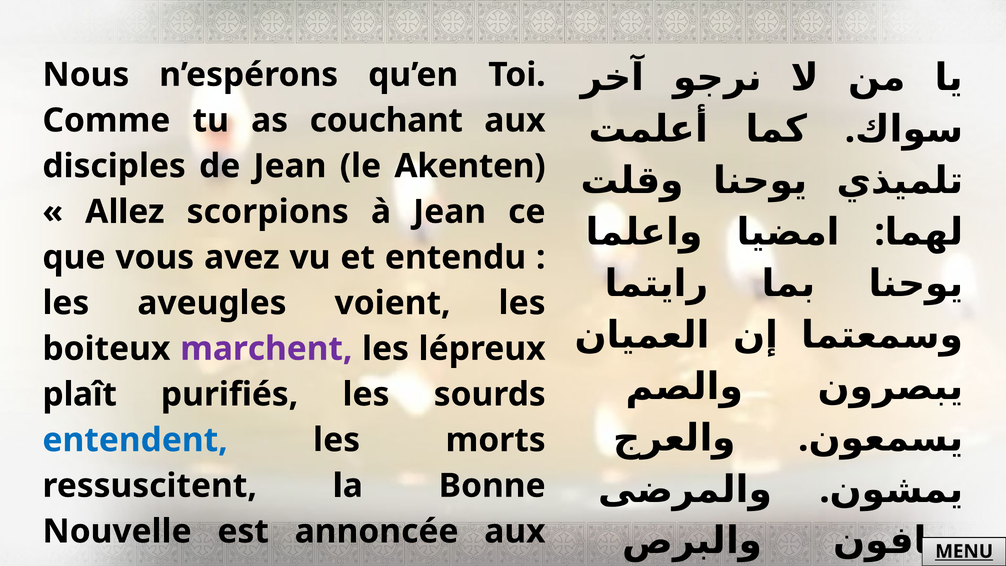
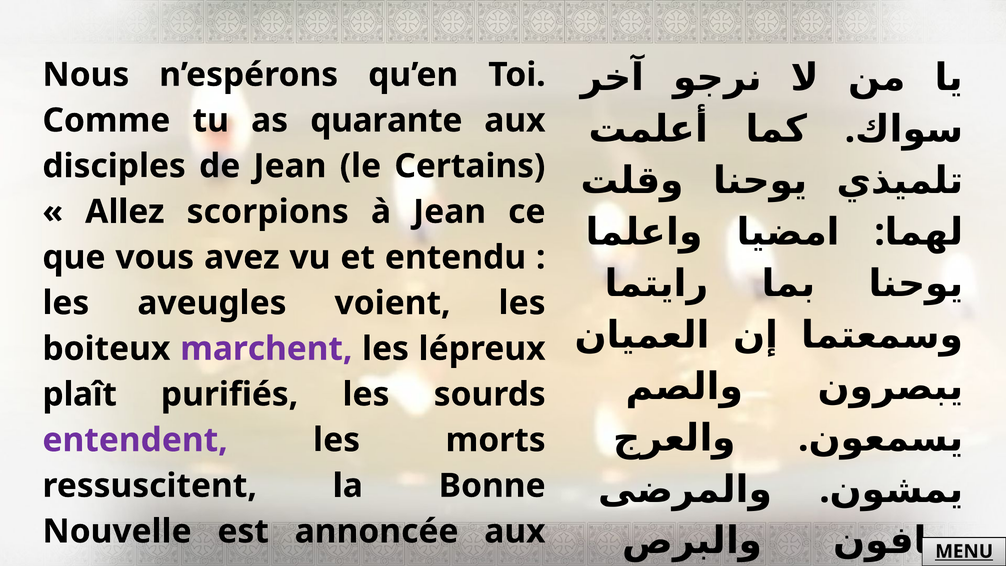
couchant: couchant -> quarante (386, 120)
Akenten: Akenten -> Certains (470, 166)
entendent colour: blue -> purple (135, 440)
